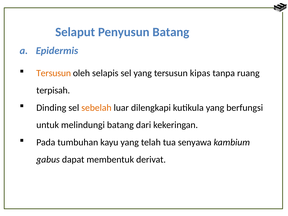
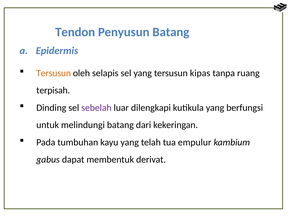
Selaput: Selaput -> Tendon (75, 32)
sebelah colour: orange -> purple (96, 108)
senyawa: senyawa -> empulur (195, 142)
